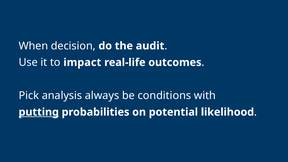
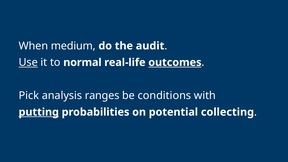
decision: decision -> medium (73, 46)
Use underline: none -> present (28, 62)
impact: impact -> normal (82, 62)
outcomes underline: none -> present (175, 62)
always: always -> ranges (102, 96)
likelihood: likelihood -> collecting (227, 112)
